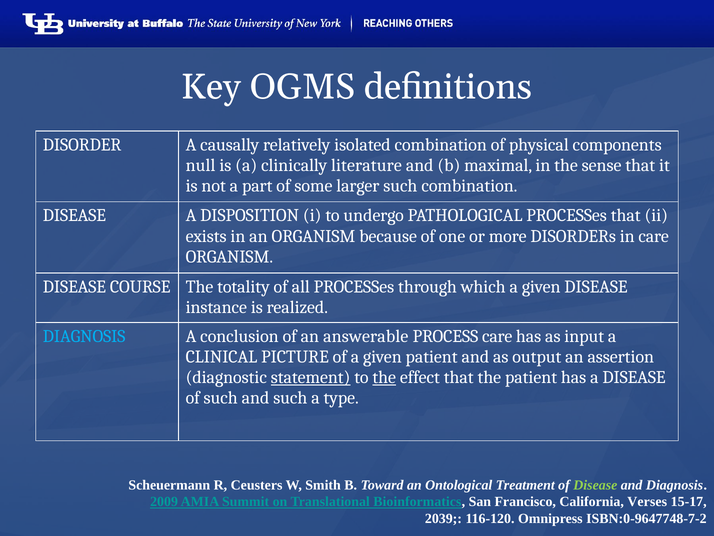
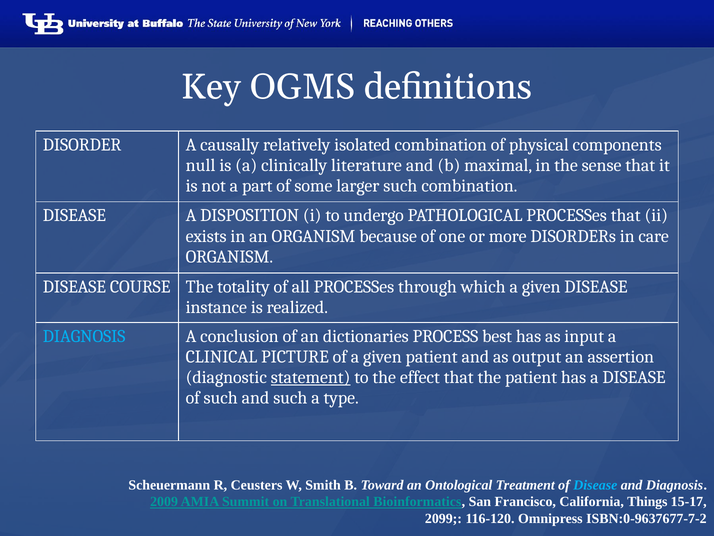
answerable: answerable -> dictionaries (366, 336)
PROCESS care: care -> best (497, 336)
the underline: present -> none (384, 377)
Disease colour: light green -> light blue (595, 485)
Verses: Verses -> Things (647, 501)
2039: 2039 -> 2099 (443, 518)
ISBN:0-9647748-7-2: ISBN:0-9647748-7-2 -> ISBN:0-9637677-7-2 (646, 518)
